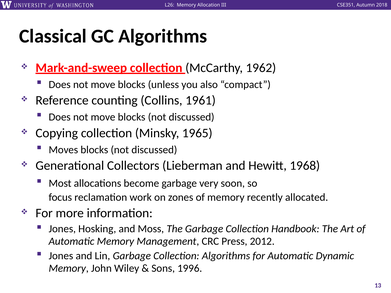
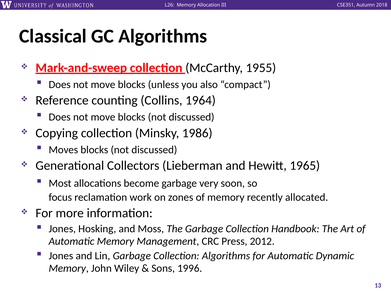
1962: 1962 -> 1955 (261, 68)
1961: 1961 -> 1964 (201, 100)
1965: 1965 -> 1986 (197, 133)
1968: 1968 -> 1965 (305, 166)
